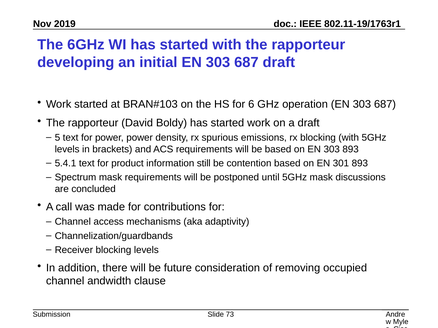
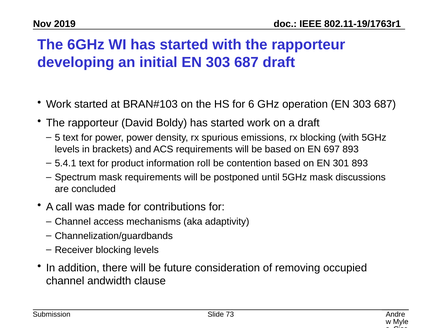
on EN 303: 303 -> 697 (332, 149)
still: still -> roll (204, 164)
